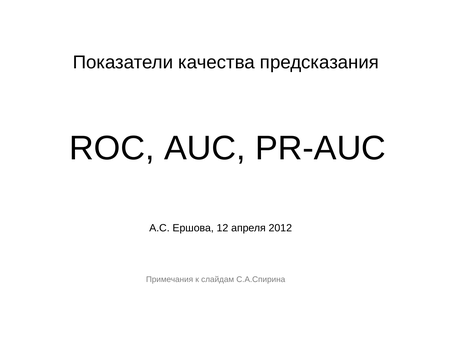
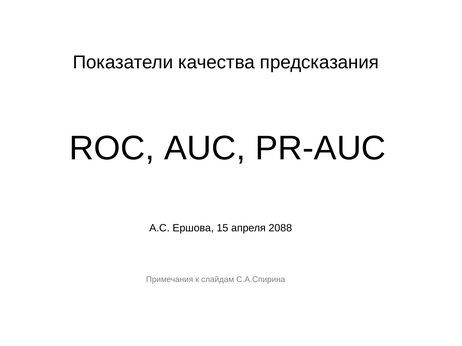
12: 12 -> 15 (222, 228)
2012: 2012 -> 2088 (280, 228)
